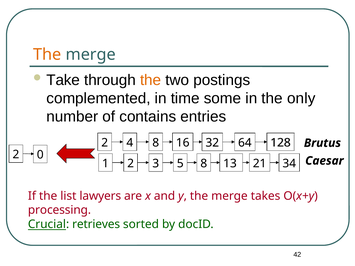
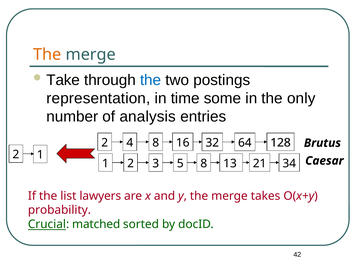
the colour: orange -> blue (151, 80)
complemented: complemented -> representation (98, 98)
contains: contains -> analysis (148, 117)
2 0: 0 -> 1 (40, 155)
processing: processing -> probability (59, 210)
retrieves: retrieves -> matched (96, 224)
